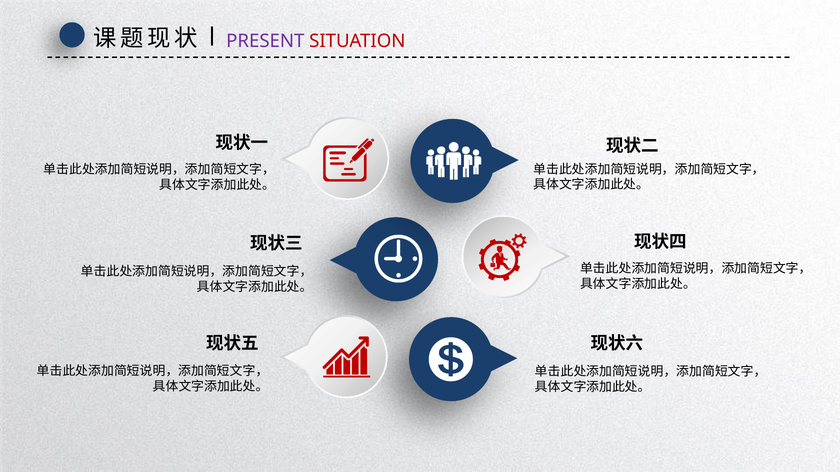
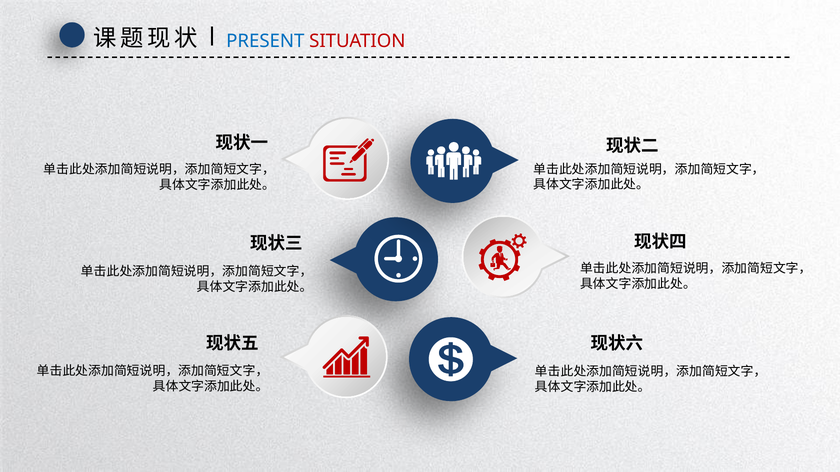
PRESENT colour: purple -> blue (265, 41)
